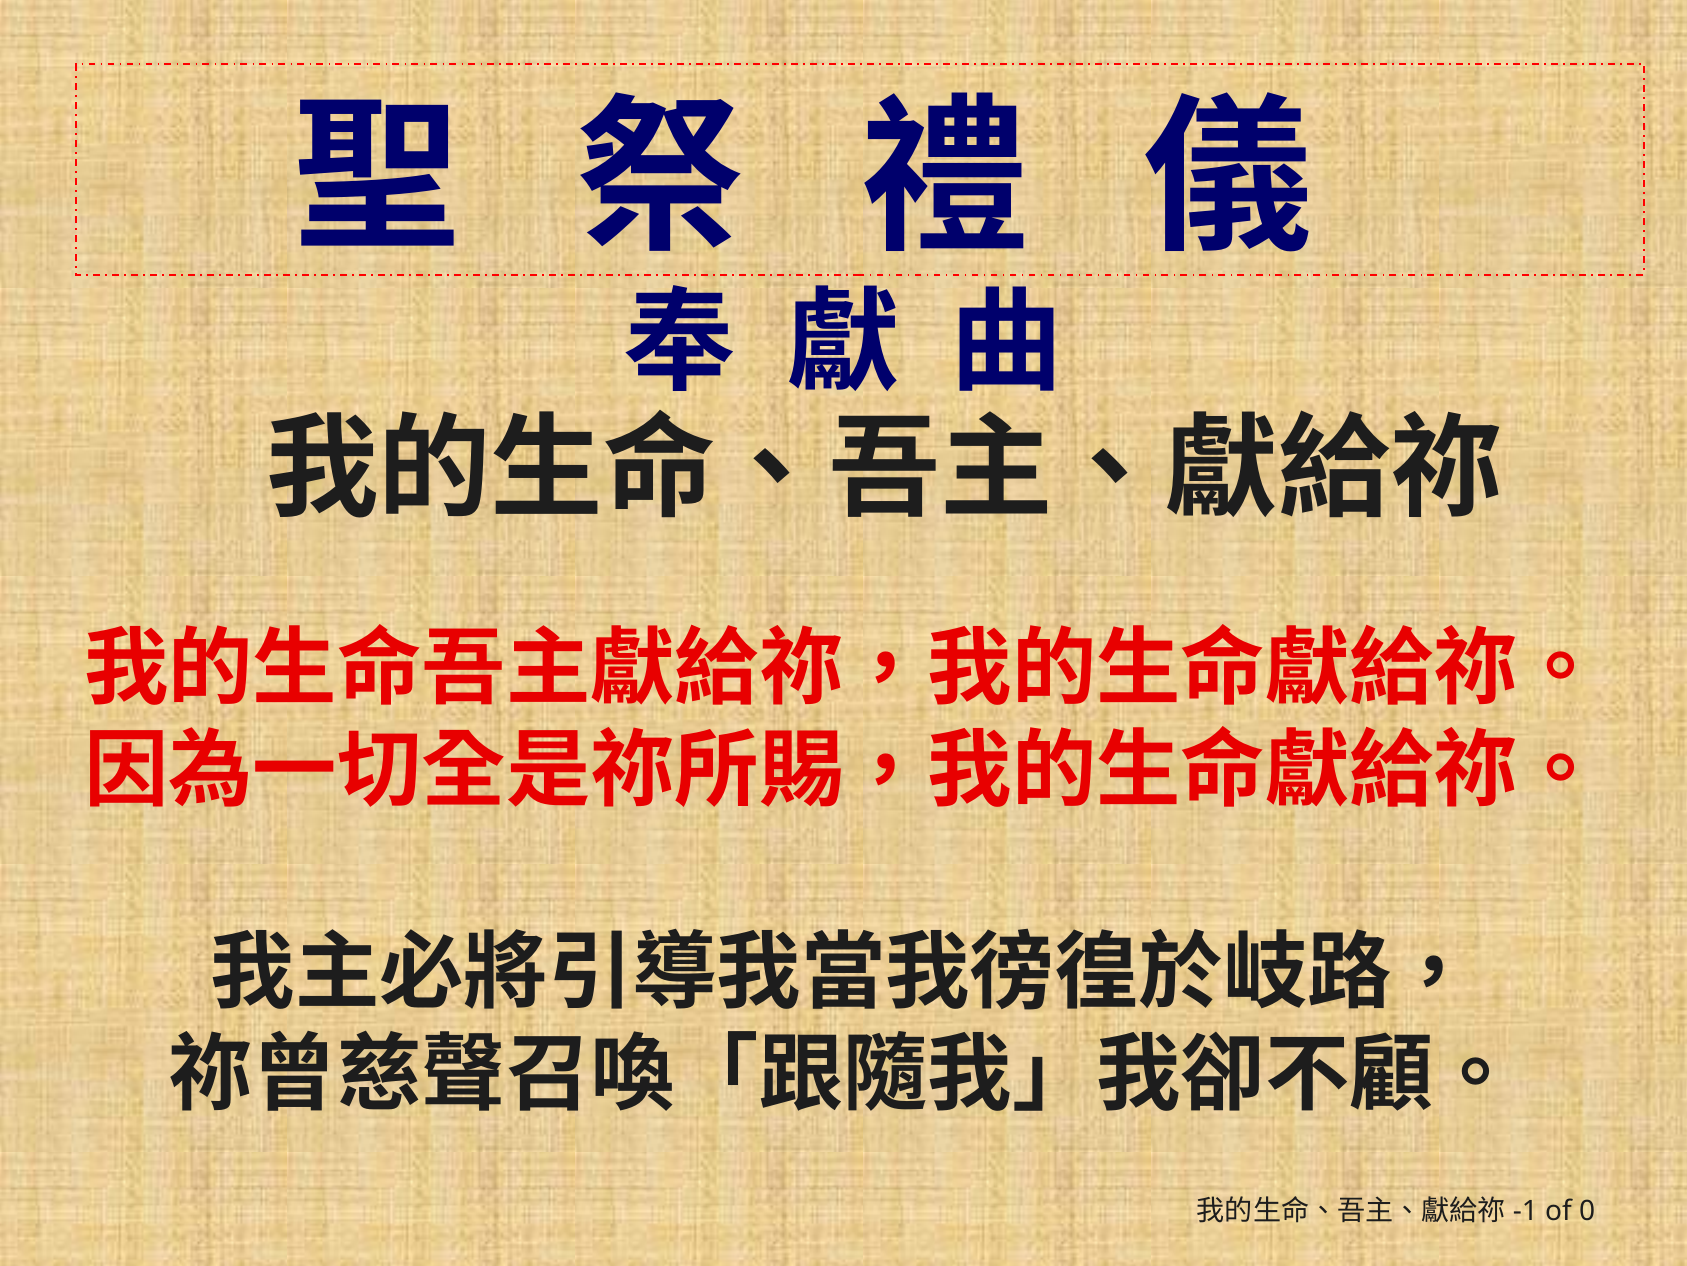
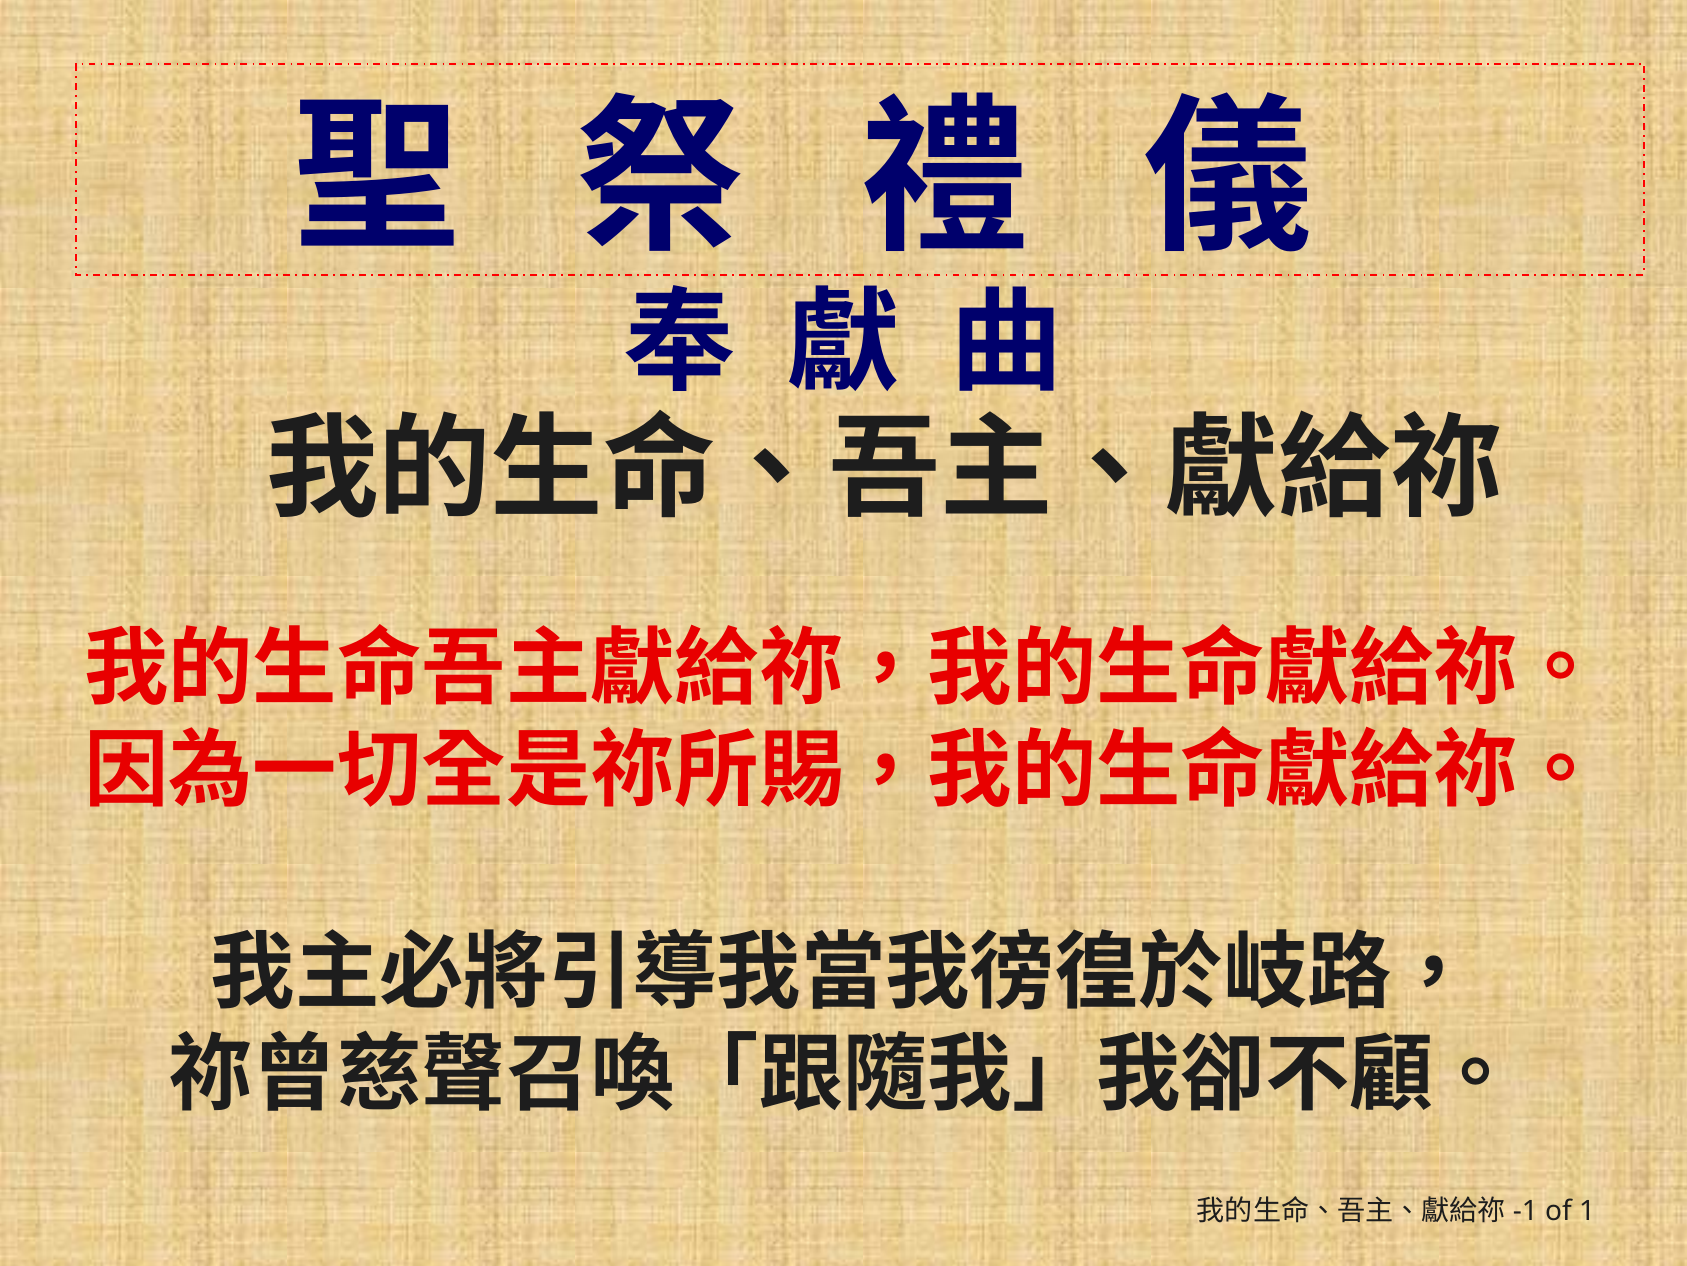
0: 0 -> 1 (1587, 1210)
